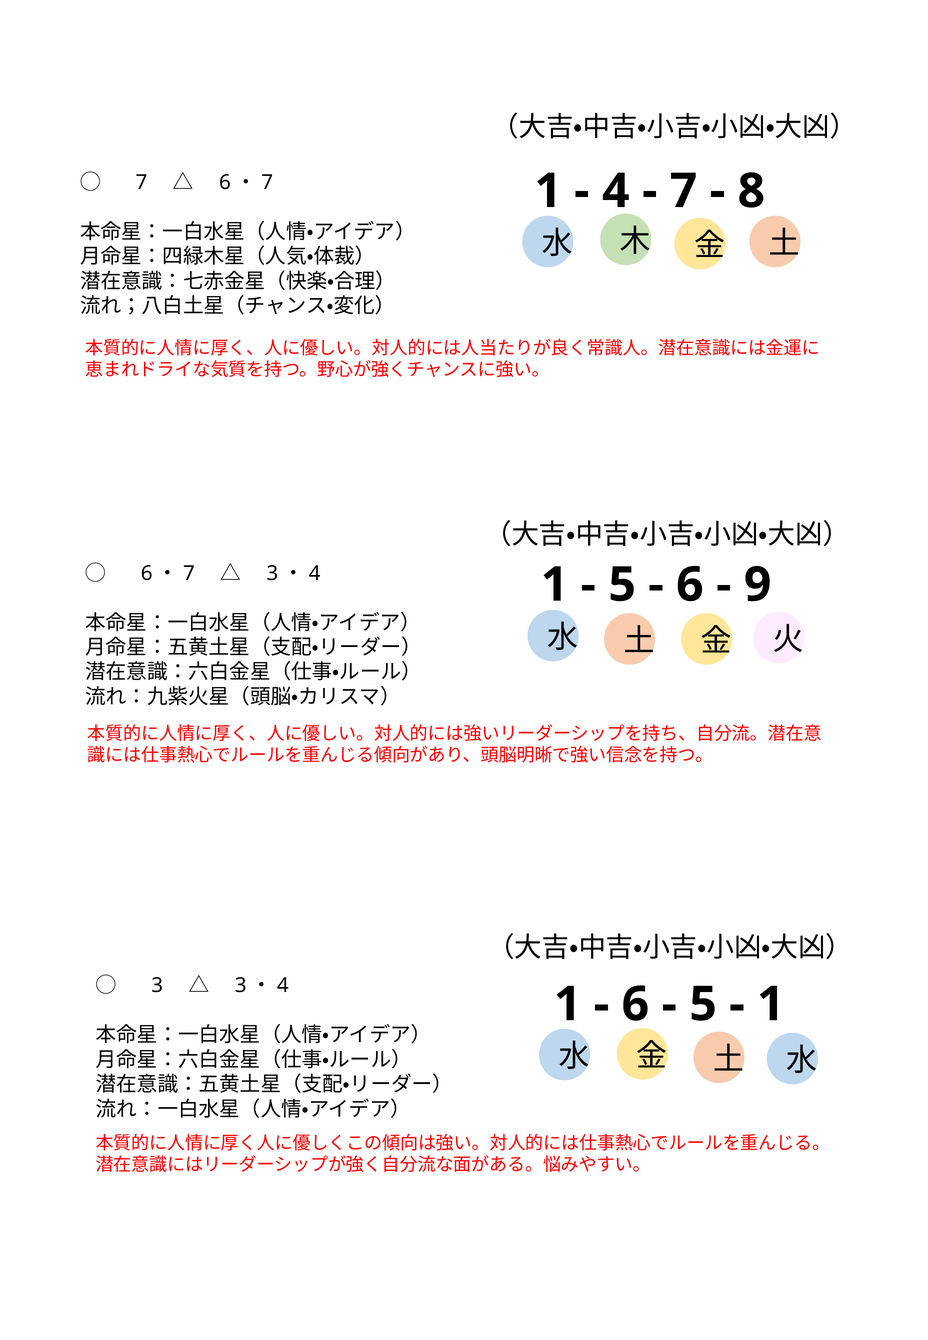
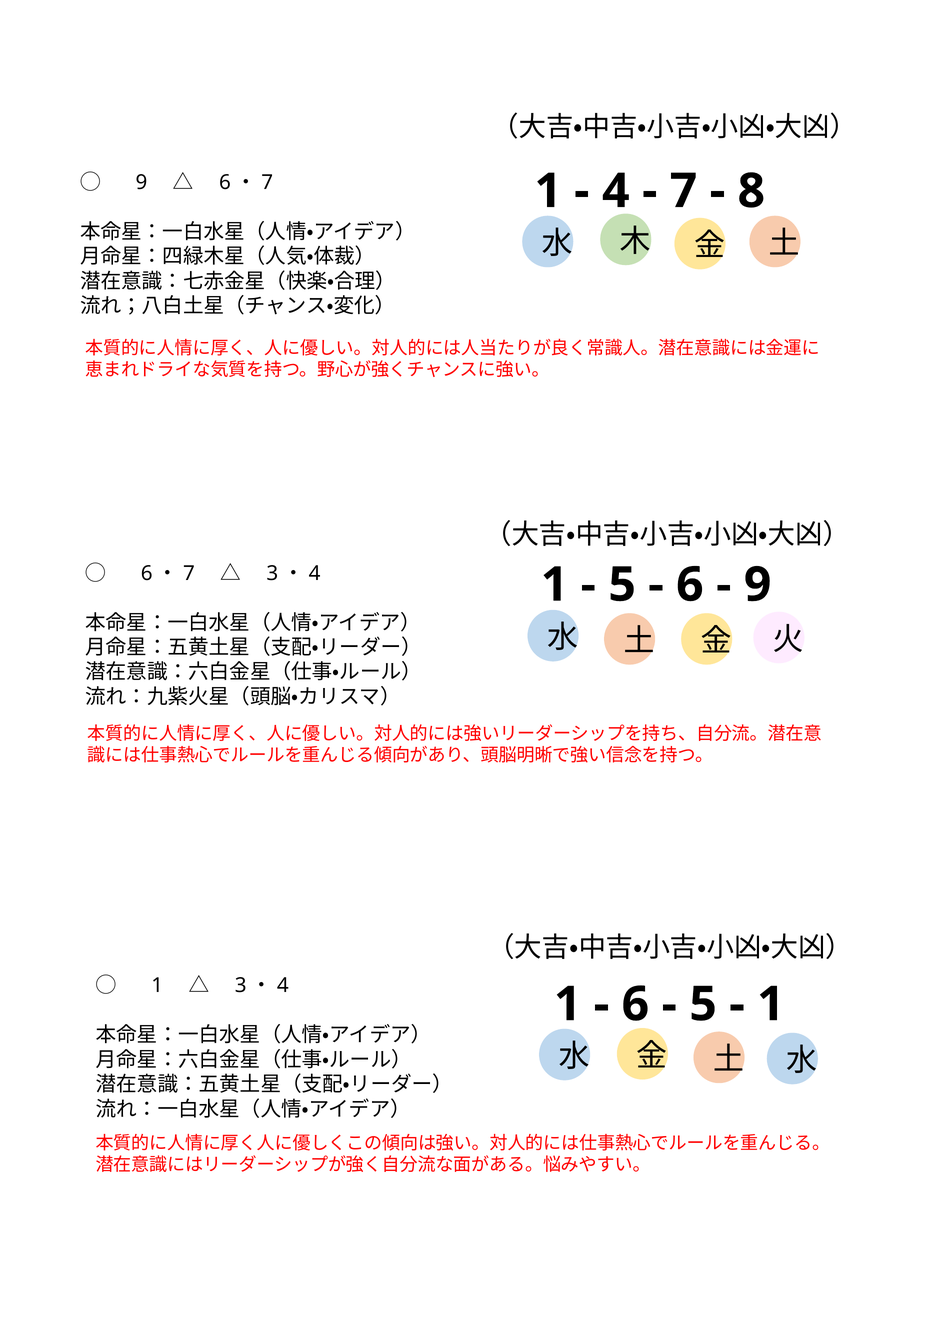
7: 7 -> 9 (142, 183)
3: 3 -> 1 (157, 986)
